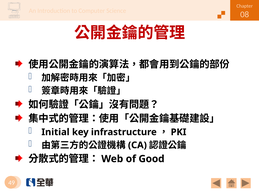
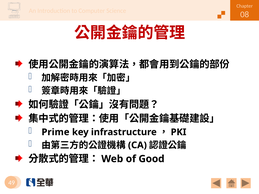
Initial: Initial -> Prime (55, 132)
